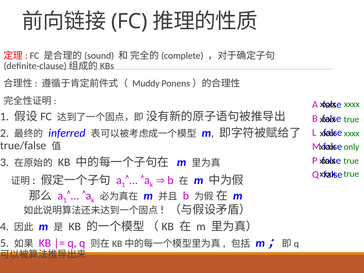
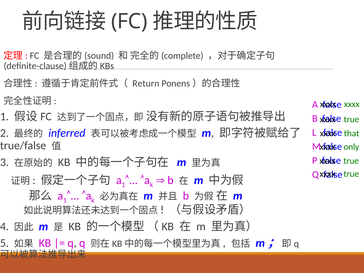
Muddy: Muddy -> Return (146, 83)
xxxx: xxxx -> that (352, 133)
